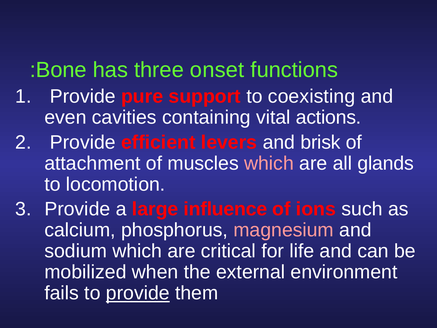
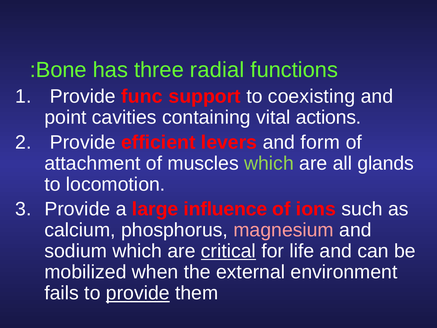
onset: onset -> radial (217, 70)
pure: pure -> func (142, 96)
even: even -> point (65, 117)
brisk: brisk -> form (320, 142)
which colour: pink -> light green (269, 163)
critical underline: none -> present (228, 251)
